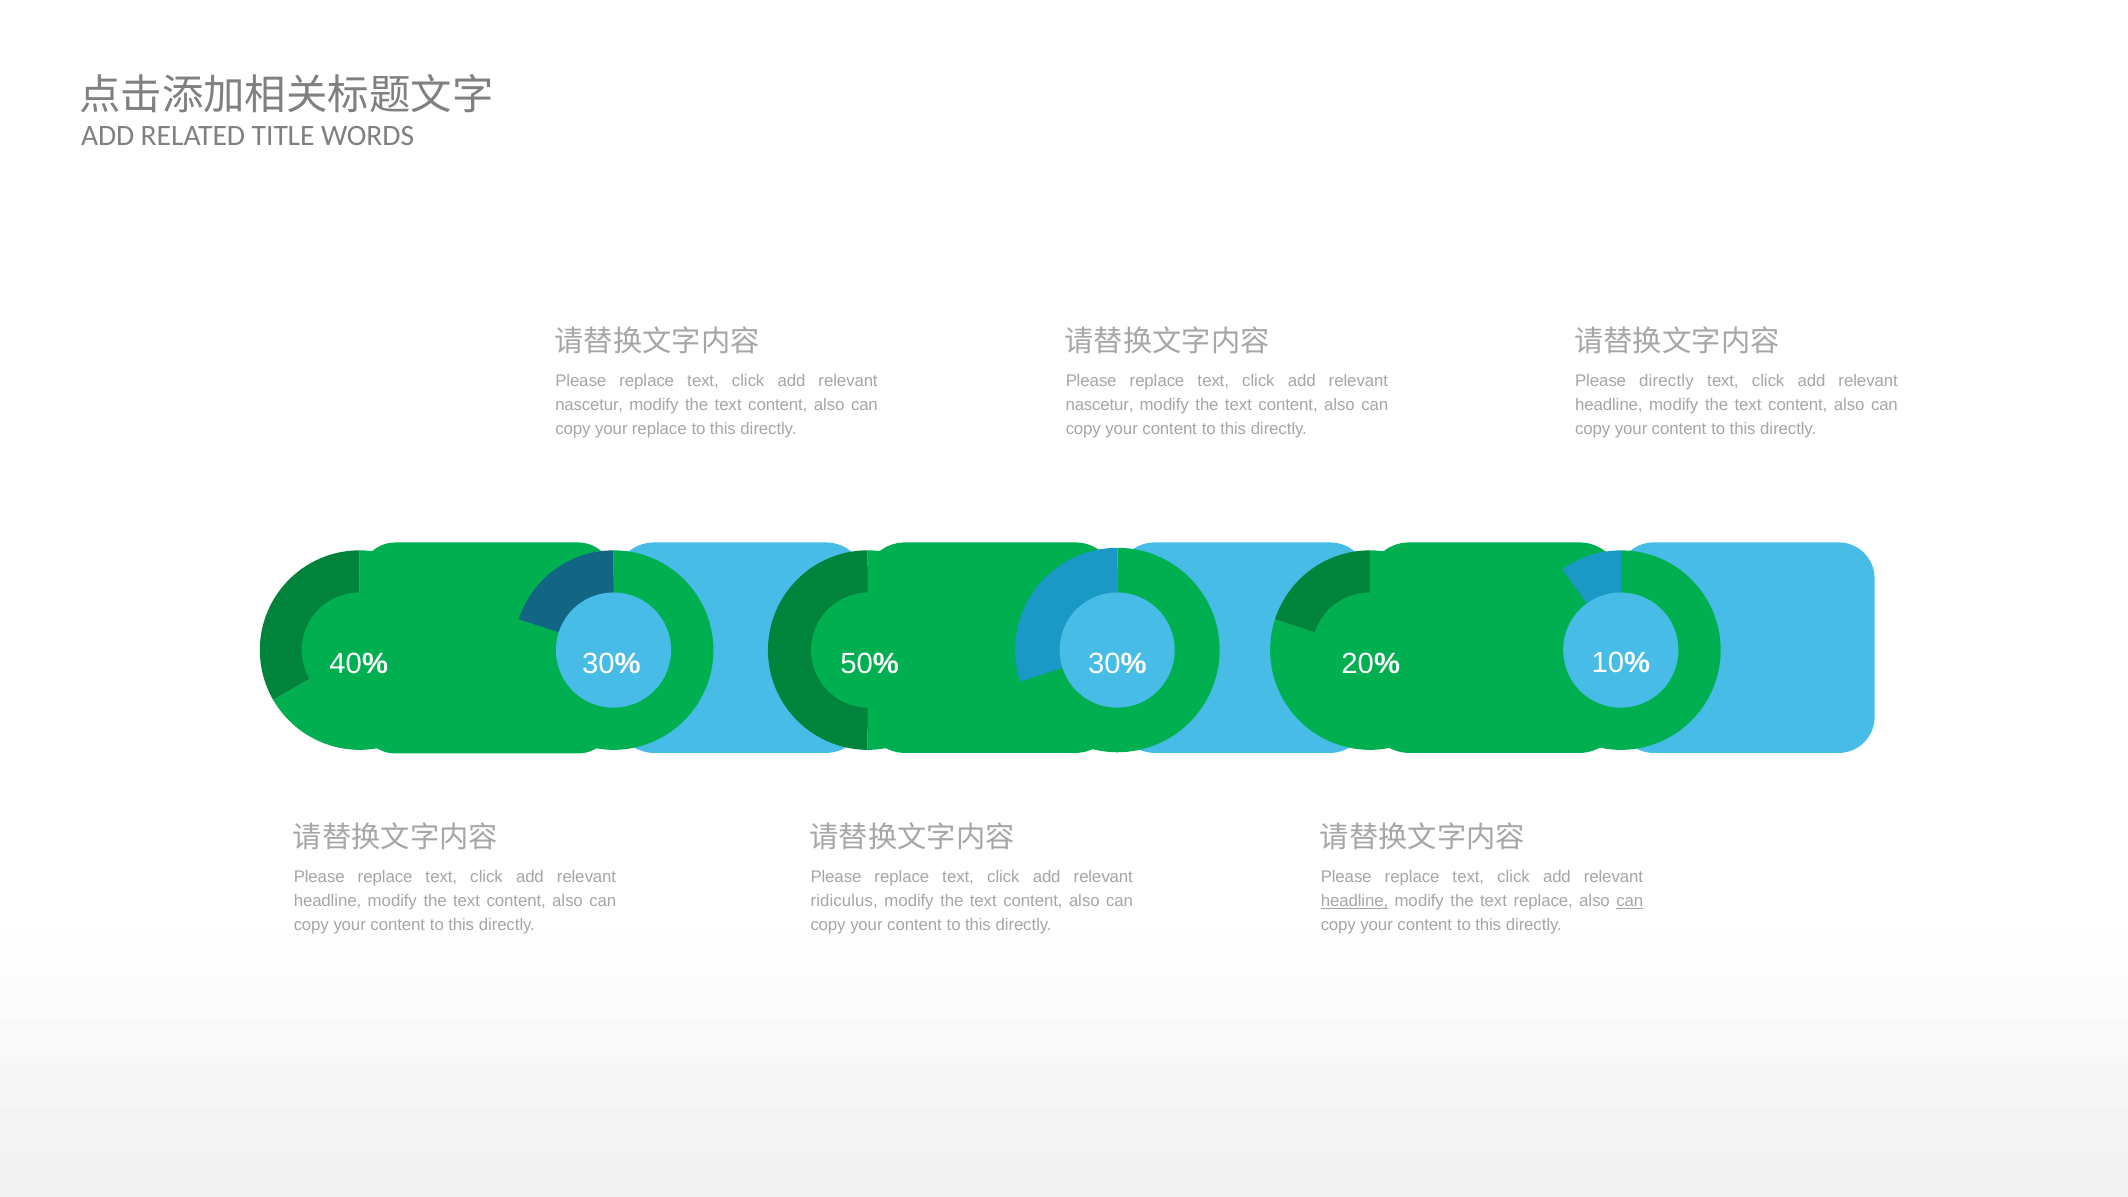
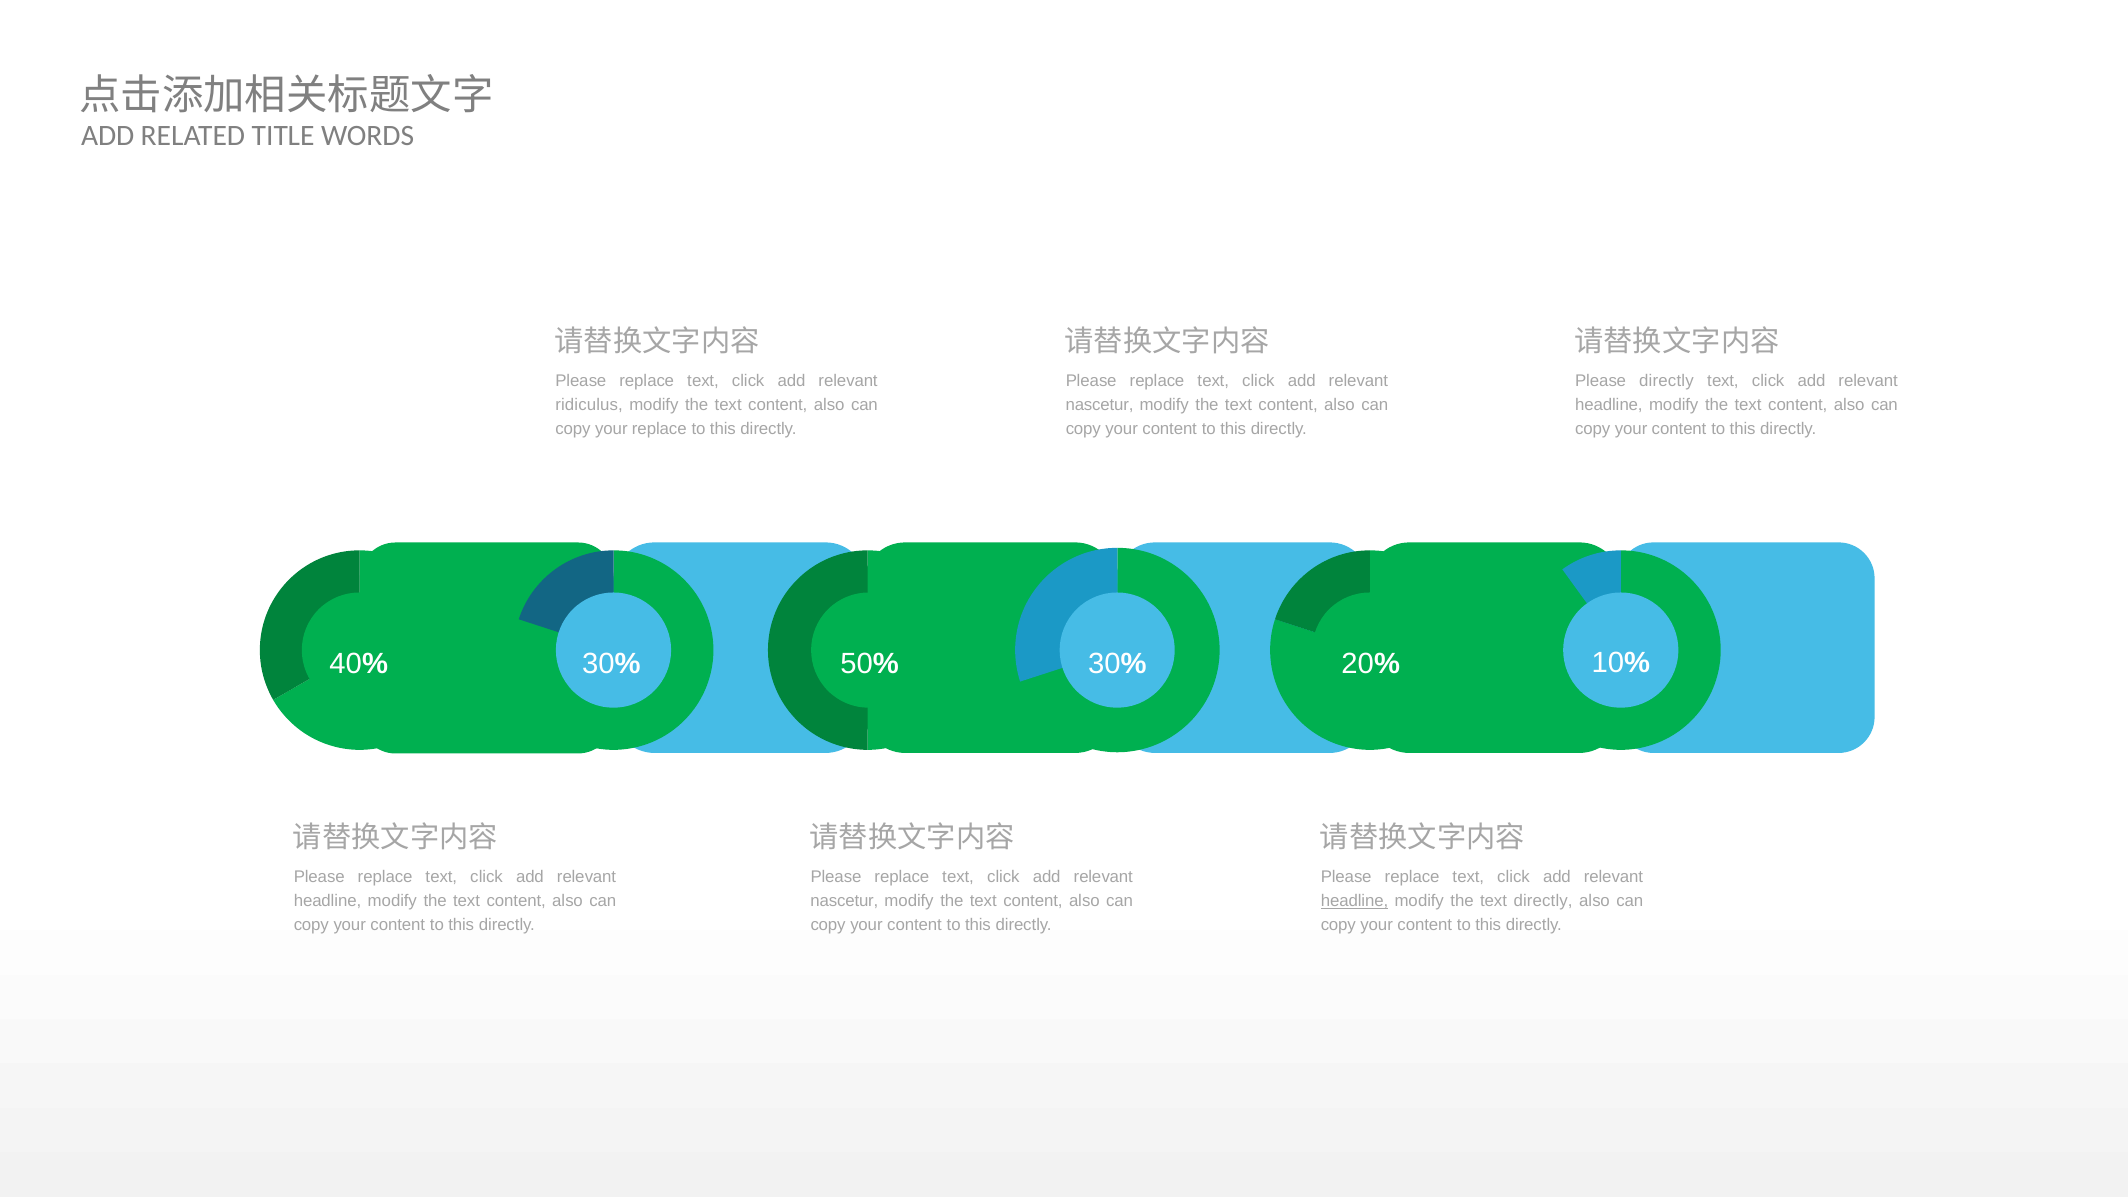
nascetur: nascetur -> ridiculus (589, 405)
ridiculus: ridiculus -> nascetur (844, 901)
text replace: replace -> directly (1543, 901)
can underline: present -> none (1630, 901)
